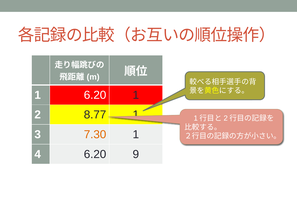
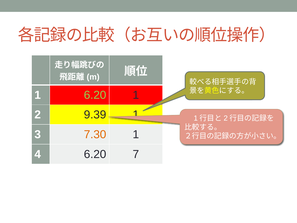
6.20 colour: white -> light green (95, 95)
8.77: 8.77 -> 9.39 (95, 115)
9: 9 -> 7 (136, 154)
